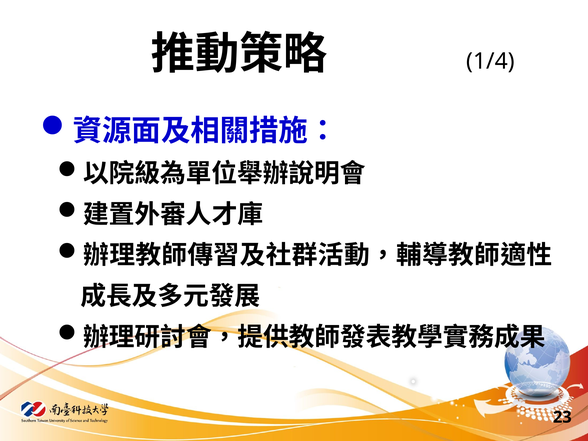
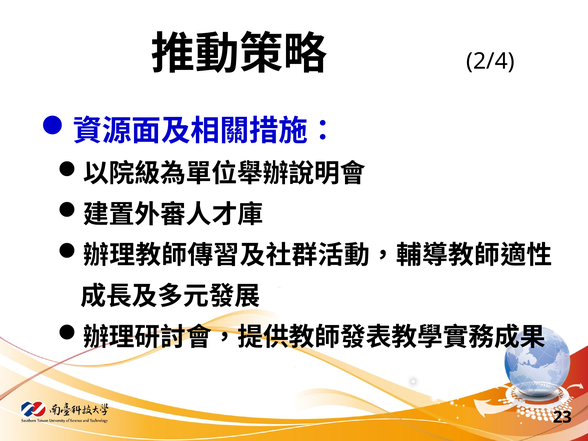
1/4: 1/4 -> 2/4 (490, 61)
